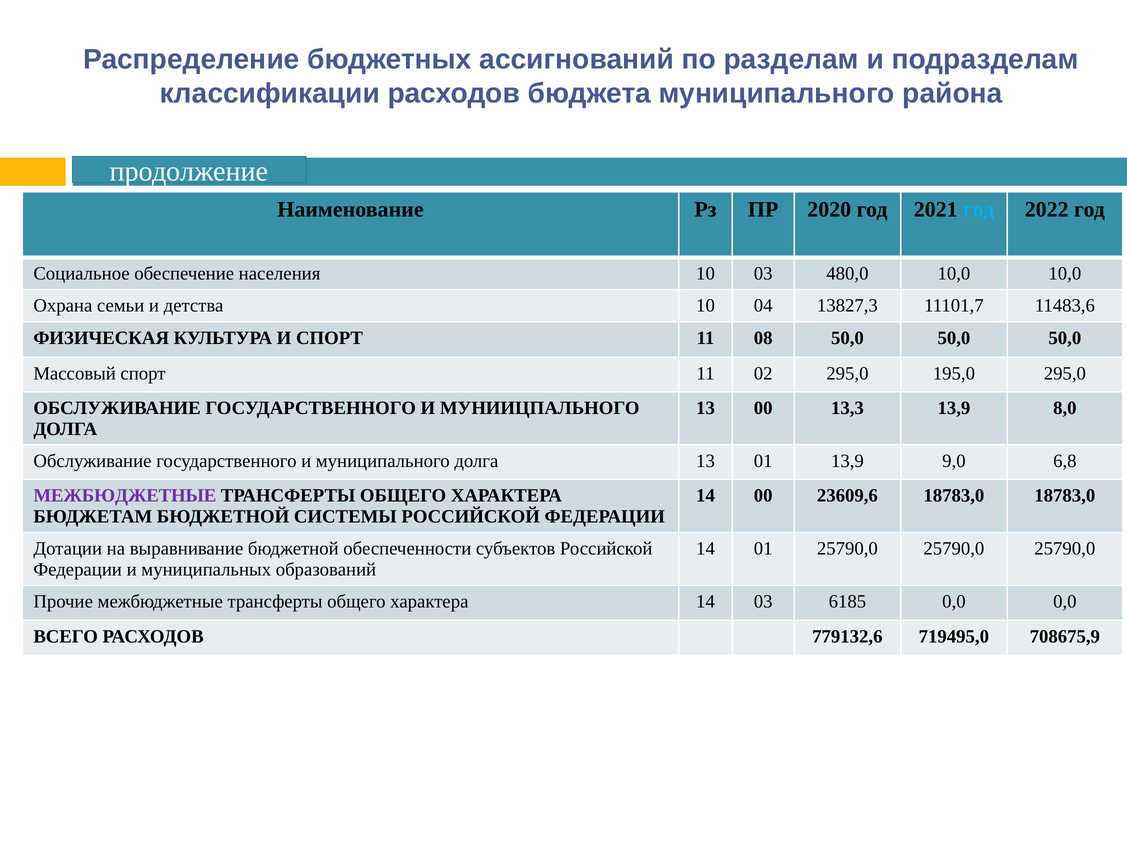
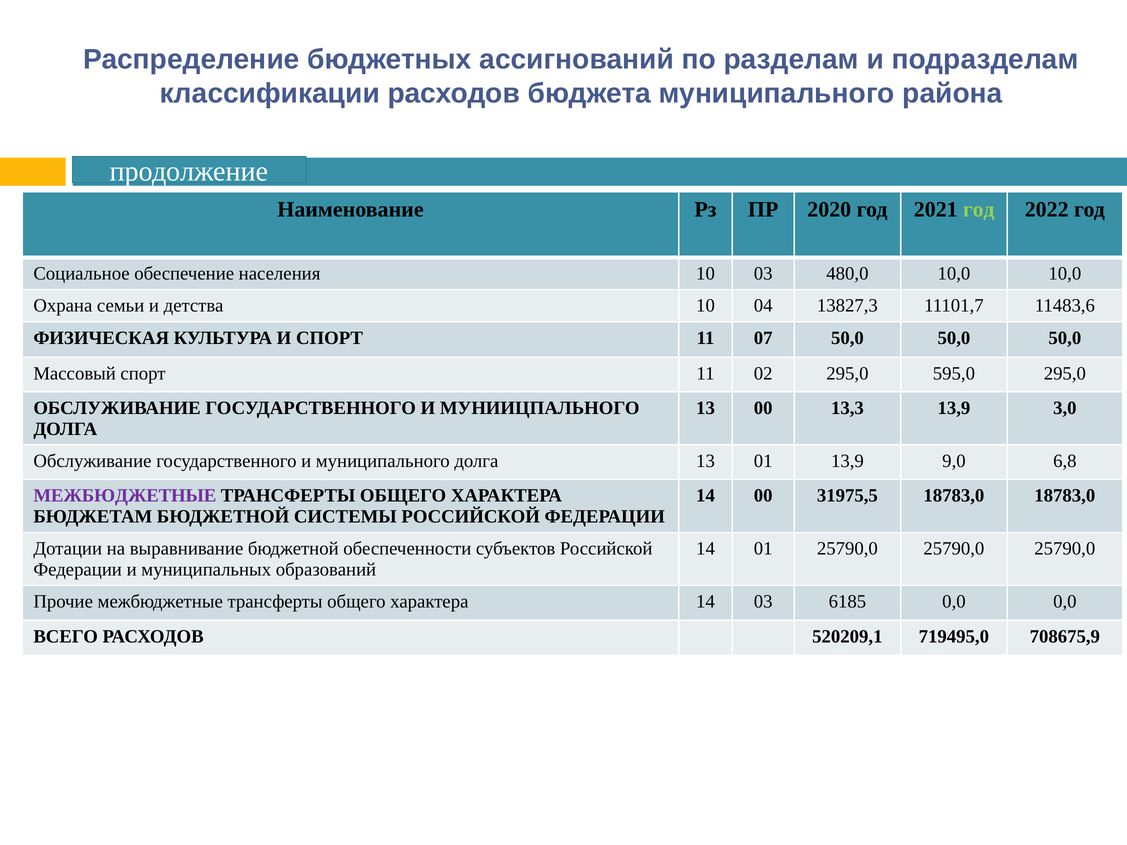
год colour: light blue -> light green (979, 210)
08: 08 -> 07 (763, 338)
195,0: 195,0 -> 595,0 (954, 373)
8,0: 8,0 -> 3,0 (1065, 408)
23609,6: 23609,6 -> 31975,5 (847, 496)
779132,6: 779132,6 -> 520209,1 (847, 637)
